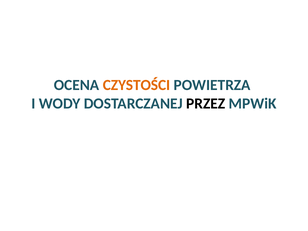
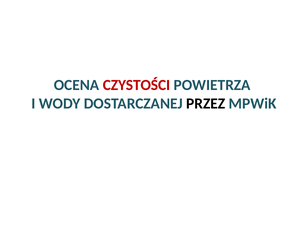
CZYSTOŚCI colour: orange -> red (137, 85)
